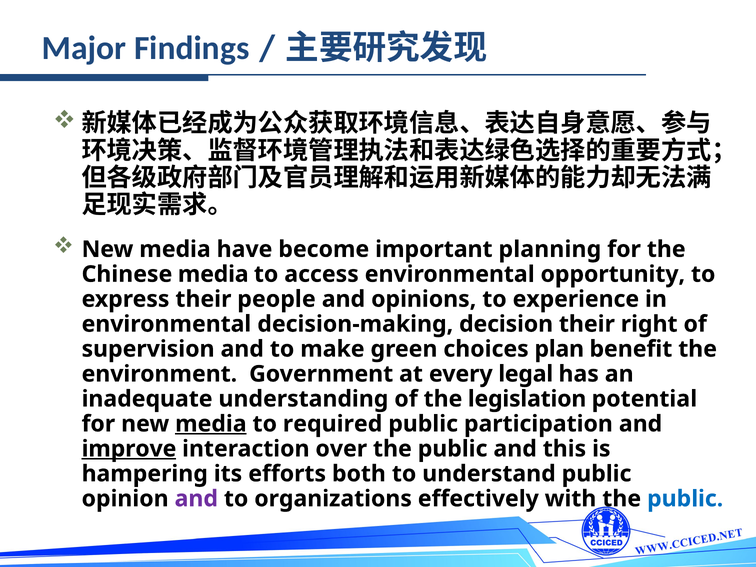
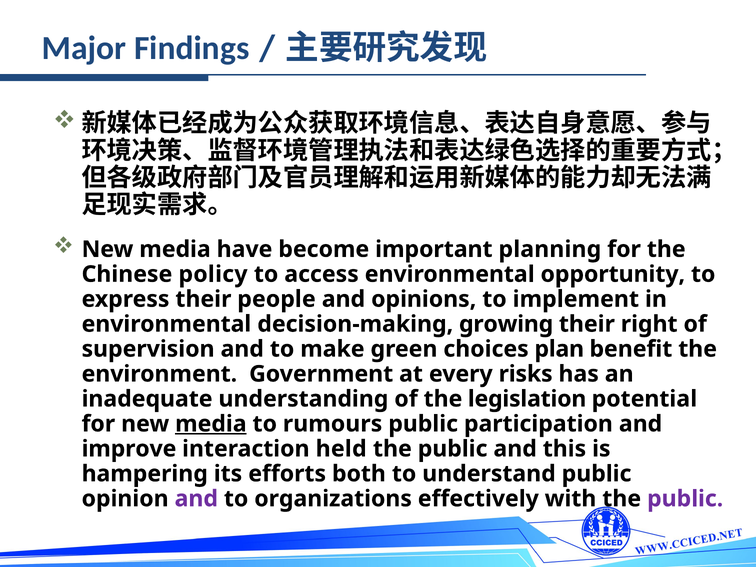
Chinese media: media -> policy (213, 274)
experience: experience -> implement (576, 299)
decision: decision -> growing (506, 324)
legal: legal -> risks (526, 374)
required: required -> rumours (333, 424)
improve underline: present -> none (129, 449)
over: over -> held (341, 449)
public colour: blue -> purple (685, 499)
